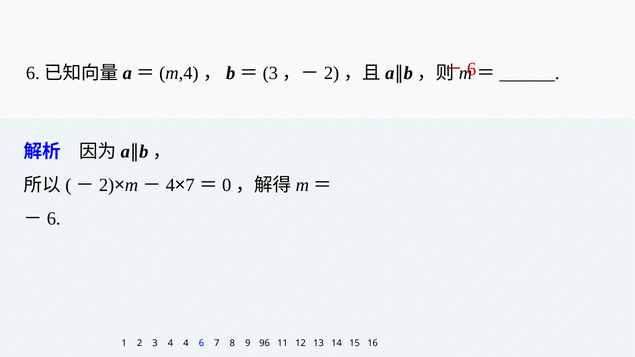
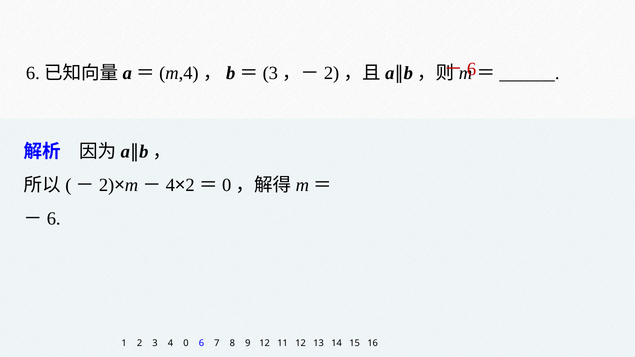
7: 7 -> 2 (190, 185)
4 4: 4 -> 0 (186, 343)
9 96: 96 -> 12 (265, 343)
